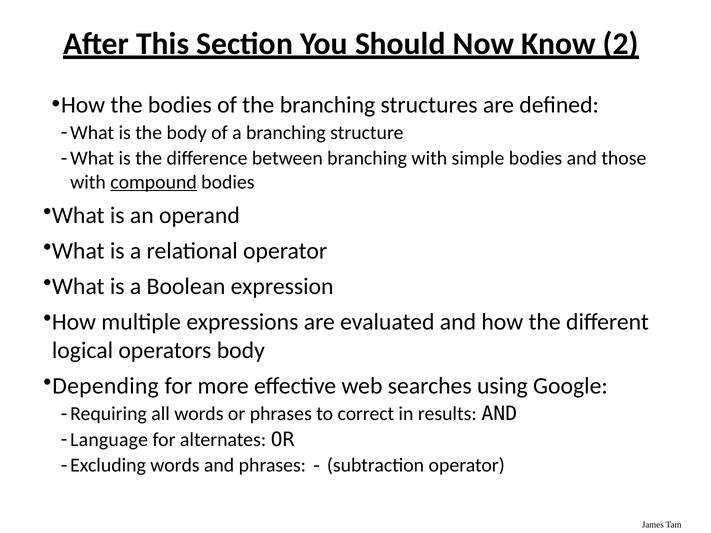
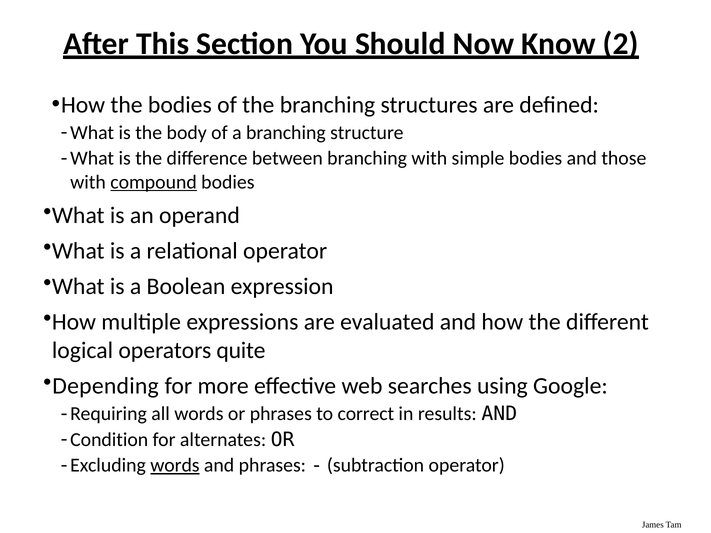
operators body: body -> quite (241, 351)
Language: Language -> Condition (109, 440)
words underline: none -> present (175, 465)
